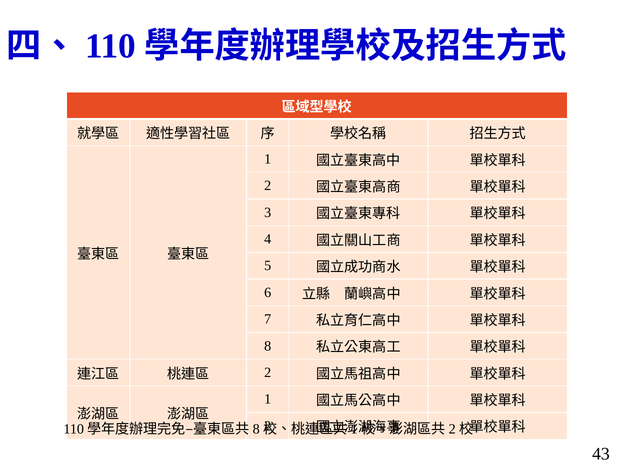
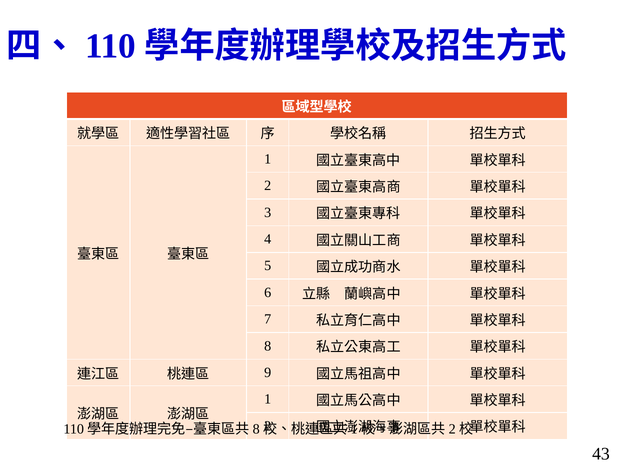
2: 2 -> 9 (268, 372)
